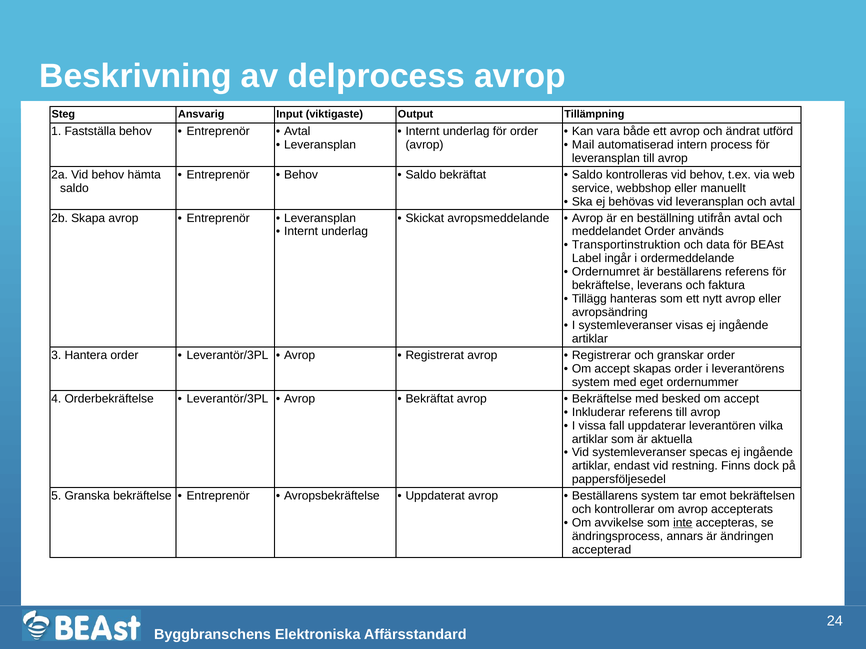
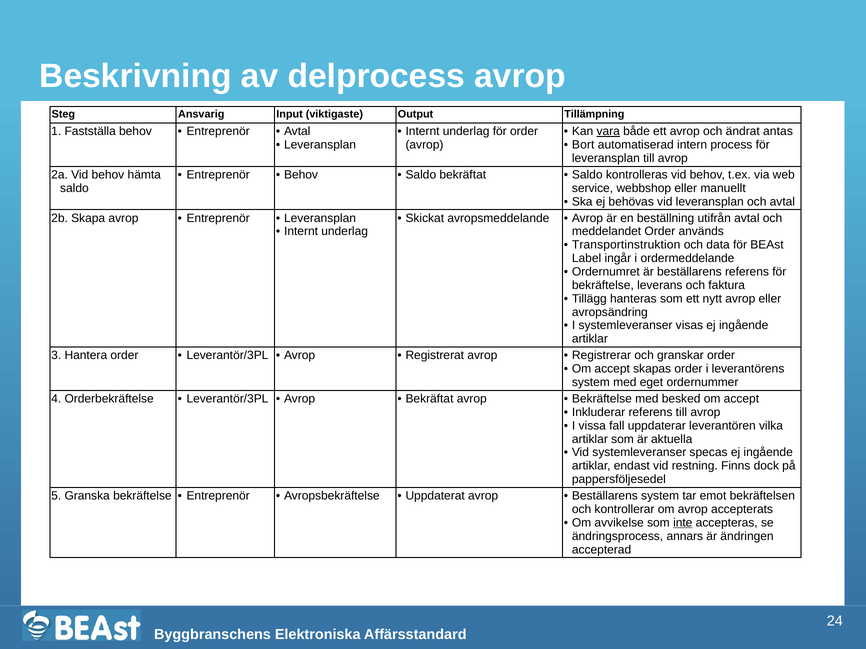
vara underline: none -> present (608, 131)
utförd: utförd -> antas (778, 131)
Mail: Mail -> Bort (583, 145)
